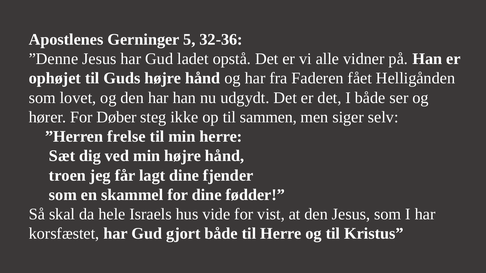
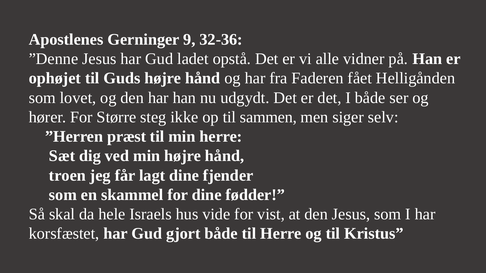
5: 5 -> 9 (189, 40)
Døber: Døber -> Større (116, 117)
frelse: frelse -> præst (127, 137)
